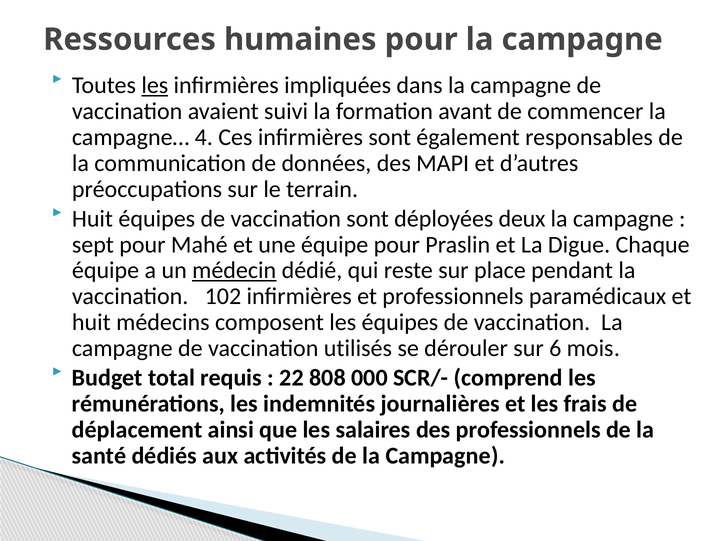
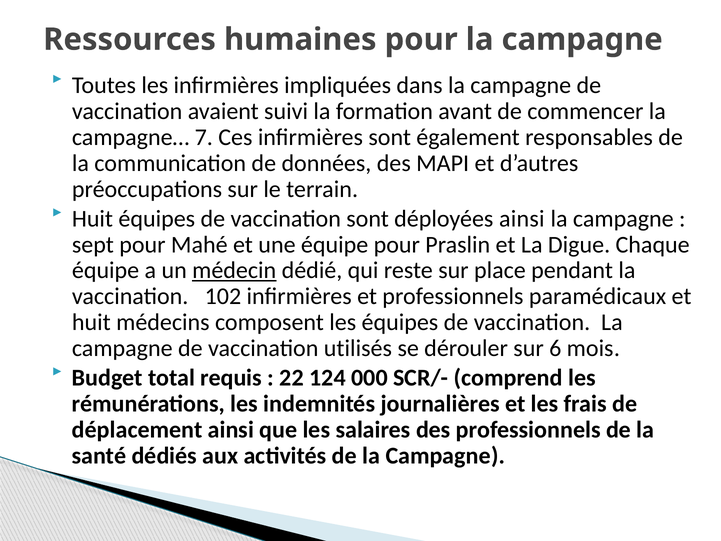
les underline: present -> none (155, 85)
4: 4 -> 7 (204, 137)
déployées deux: deux -> ainsi (522, 219)
808: 808 -> 124 (327, 378)
